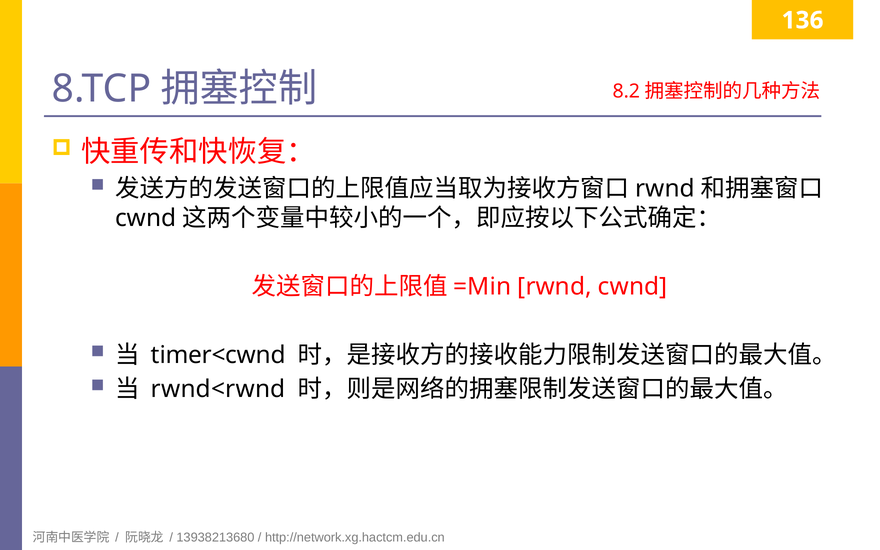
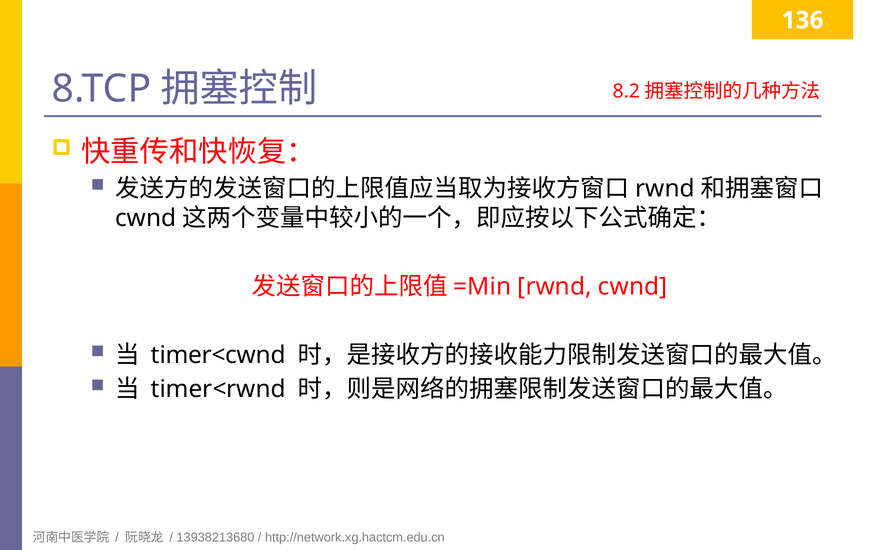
rwnd<rwnd: rwnd<rwnd -> timer<rwnd (218, 389)
